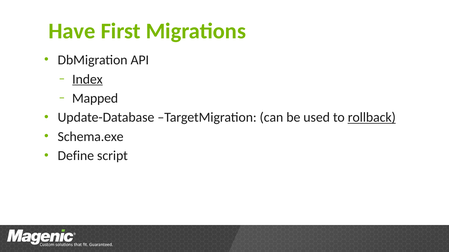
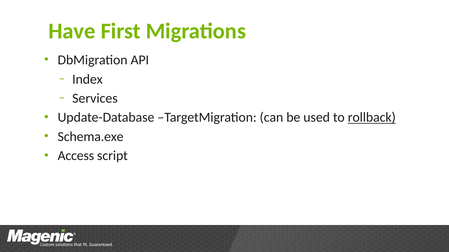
Index underline: present -> none (87, 79)
Mapped: Mapped -> Services (95, 99)
Define: Define -> Access (76, 156)
